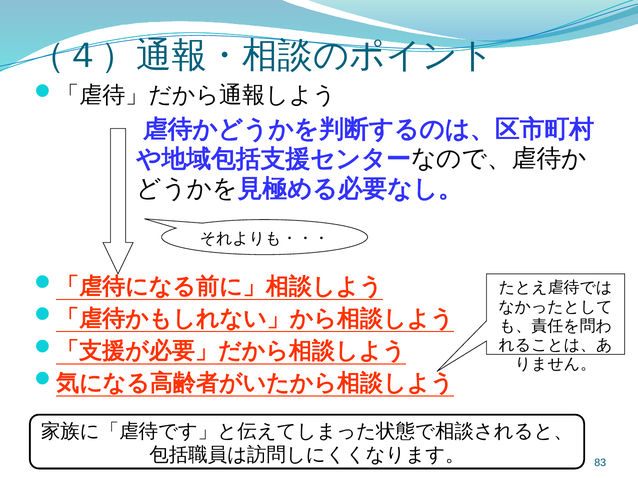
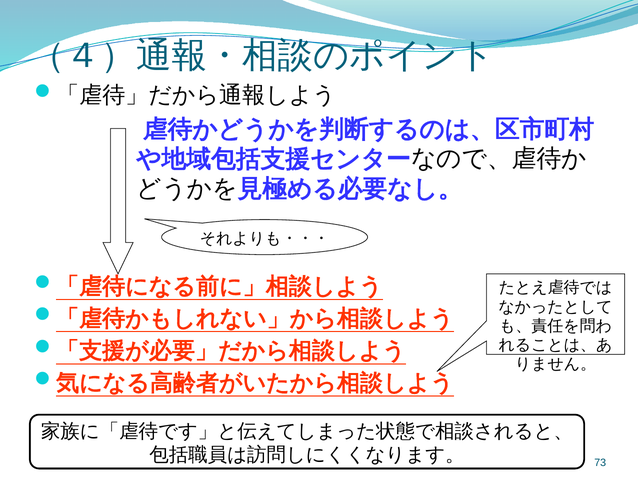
83: 83 -> 73 (600, 463)
